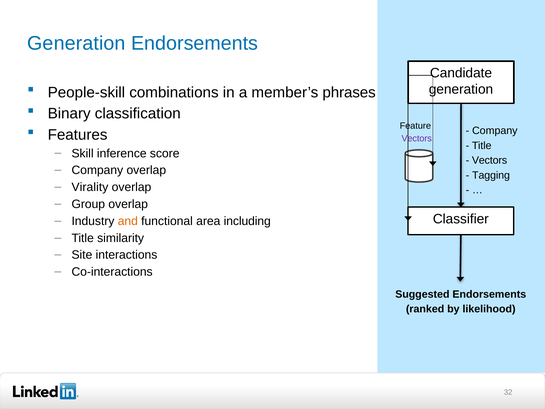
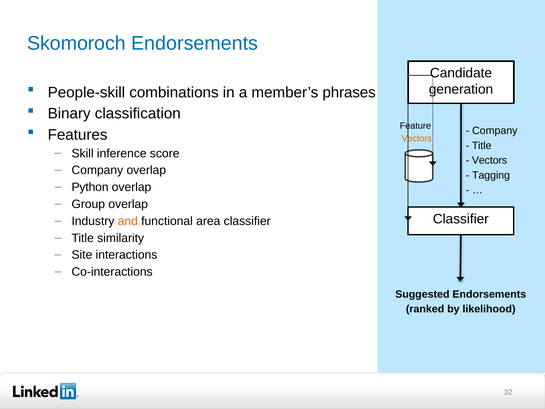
Generation: Generation -> Skomoroch (77, 43)
Vectors colour: purple -> orange (417, 138)
Virality: Virality -> Python (90, 187)
area including: including -> classifier (247, 221)
